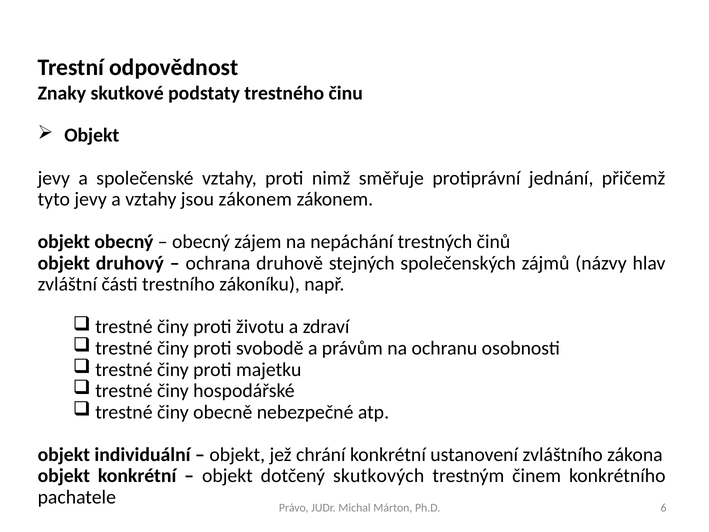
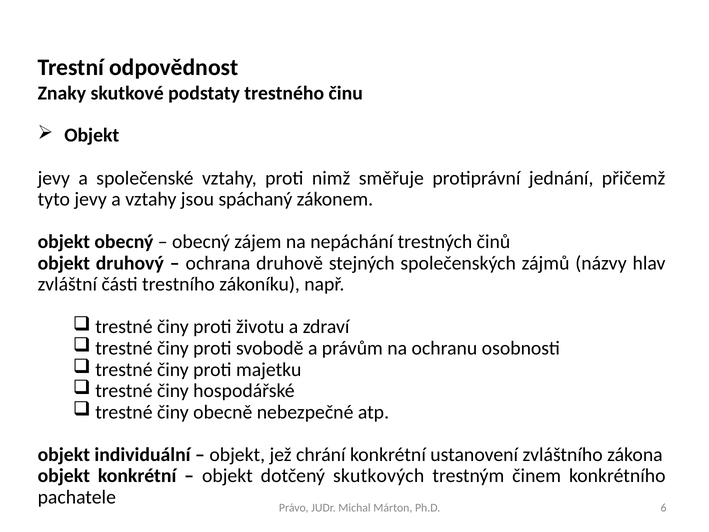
jsou zákonem: zákonem -> spáchaný (255, 199)
